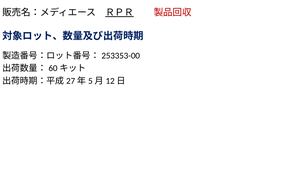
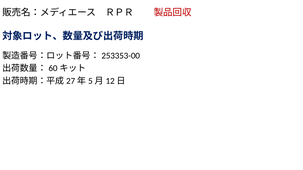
ＲＰＲ underline: present -> none (119, 13)
